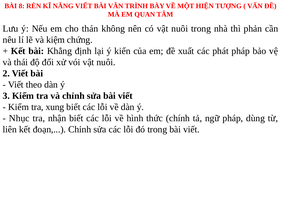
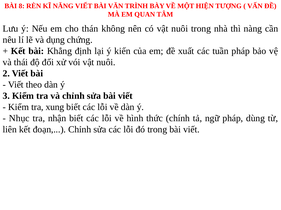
phản: phản -> nàng (253, 29)
kiệm: kiệm -> dụng (56, 40)
phát: phát -> tuần (221, 51)
